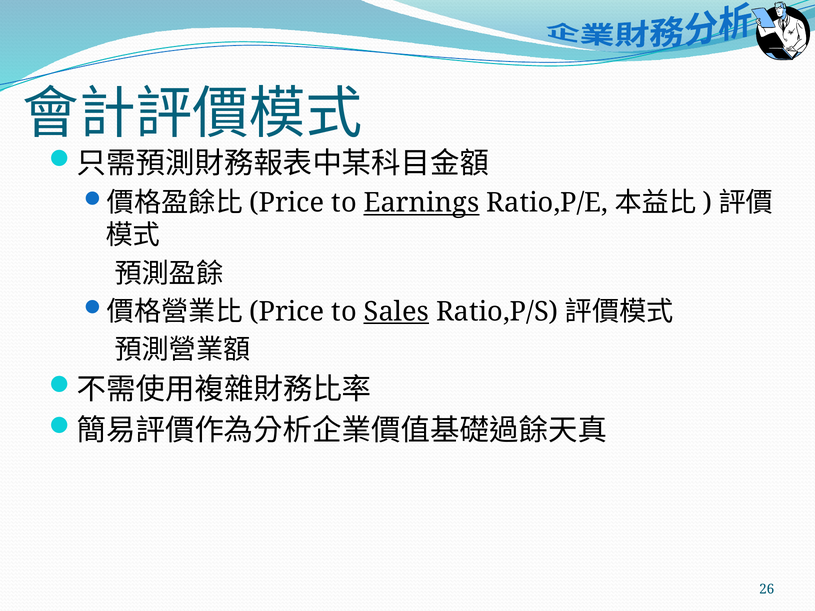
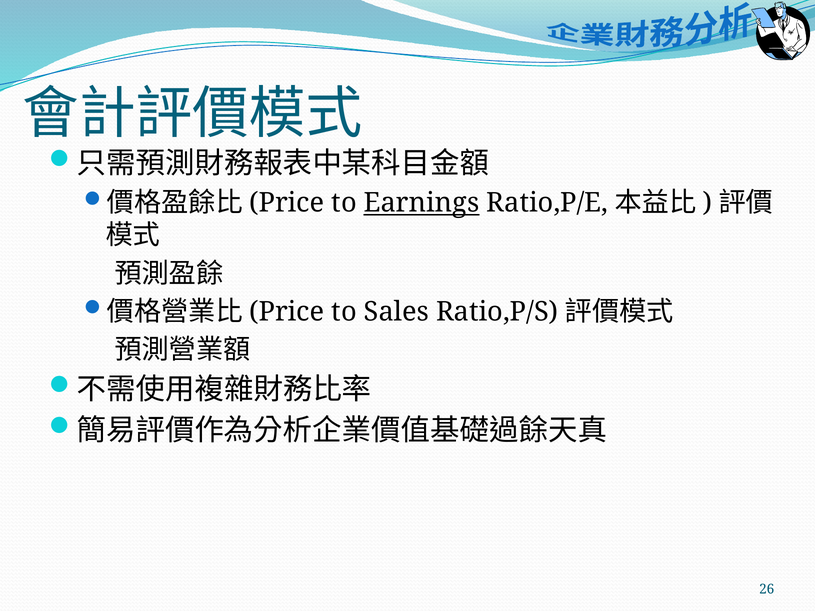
Sales underline: present -> none (396, 312)
